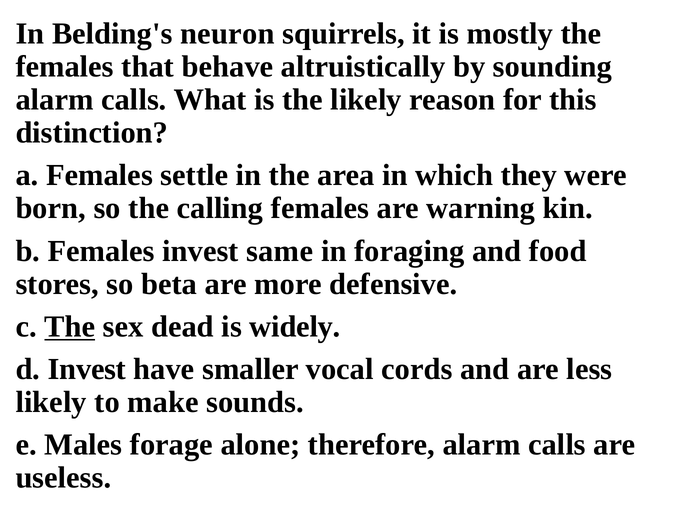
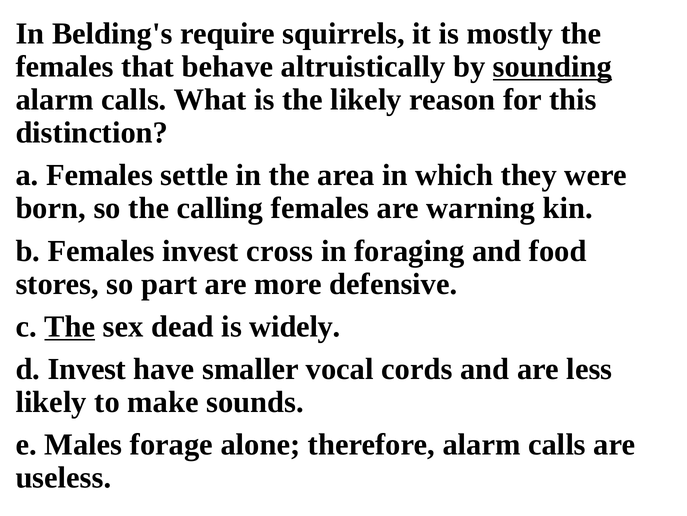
neuron: neuron -> require (228, 33)
sounding underline: none -> present (552, 66)
same: same -> cross (280, 251)
beta: beta -> part (169, 284)
